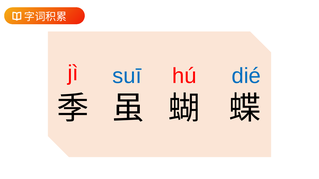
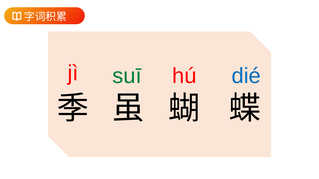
suī colour: blue -> green (127, 76)
